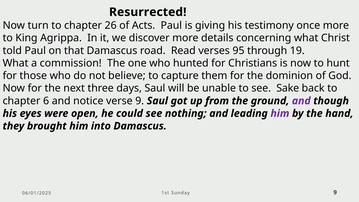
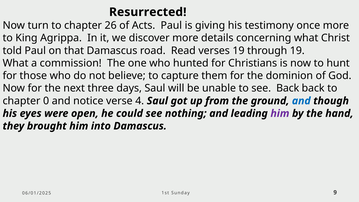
verses 95: 95 -> 19 (239, 51)
see Sake: Sake -> Back (288, 88)
6: 6 -> 0 (46, 101)
verse 9: 9 -> 4 (140, 101)
and colour: purple -> blue (301, 101)
